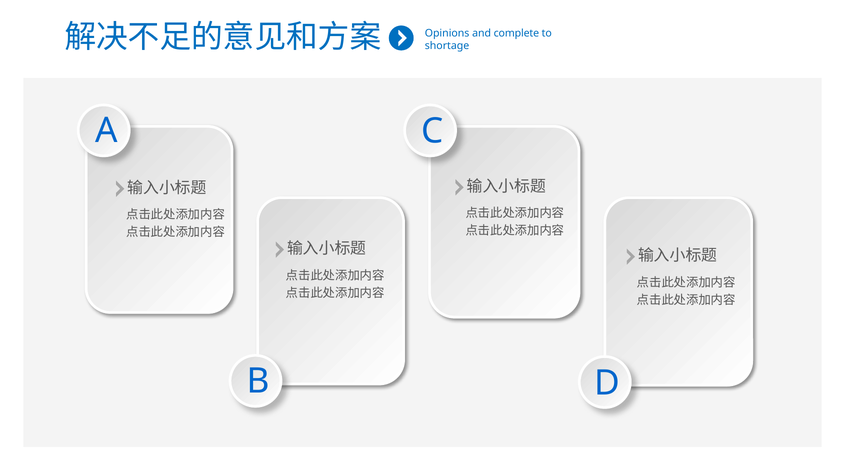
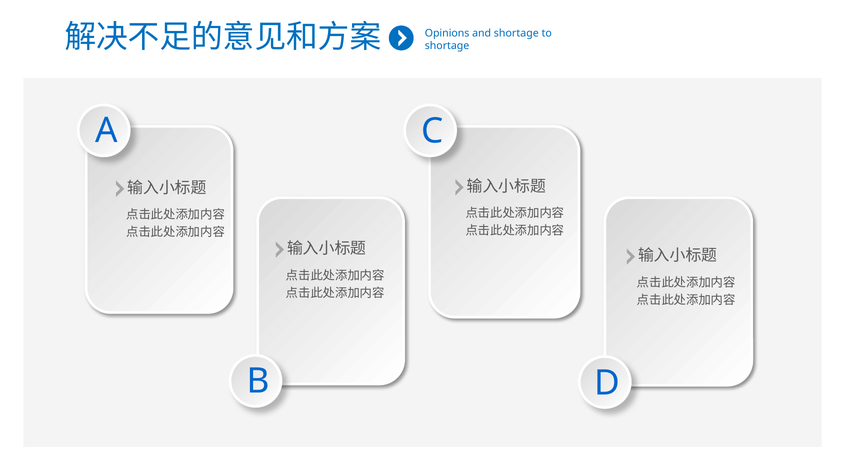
and complete: complete -> shortage (516, 33)
